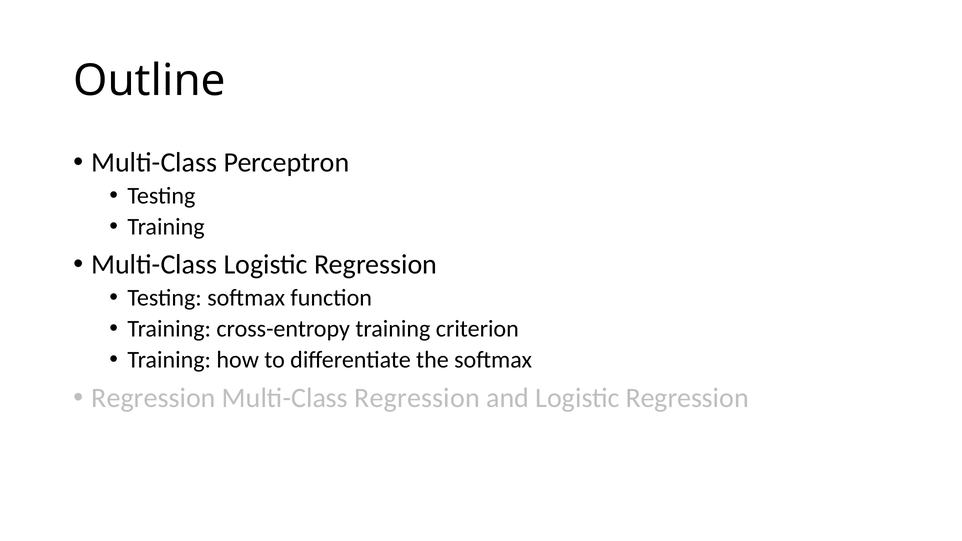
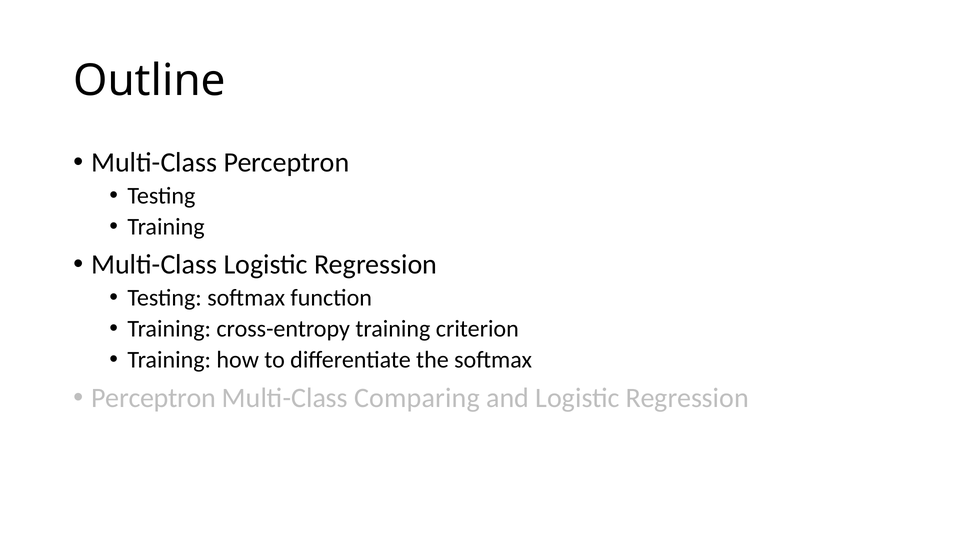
Regression: Regression -> Perceptron (154, 398)
Multi-Class Regression: Regression -> Comparing (417, 398)
